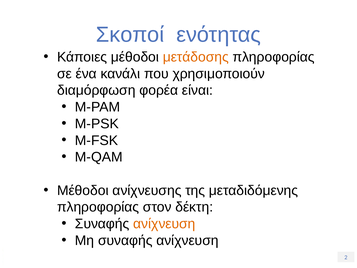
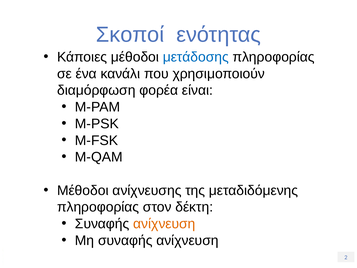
μετάδοσης colour: orange -> blue (196, 57)
